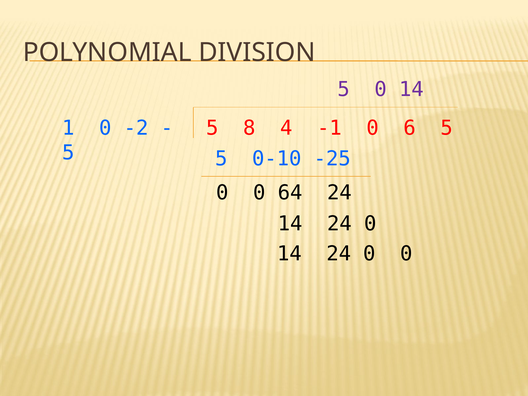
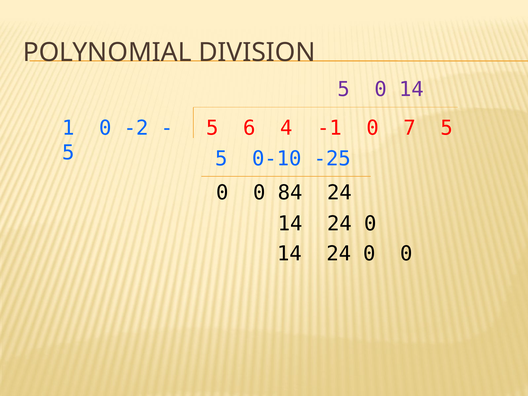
8: 8 -> 6 (249, 128)
6: 6 -> 7 (410, 128)
64: 64 -> 84 (290, 193)
